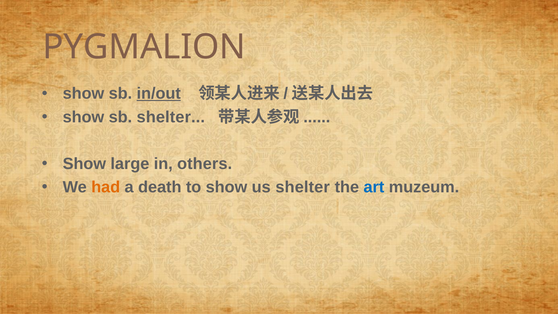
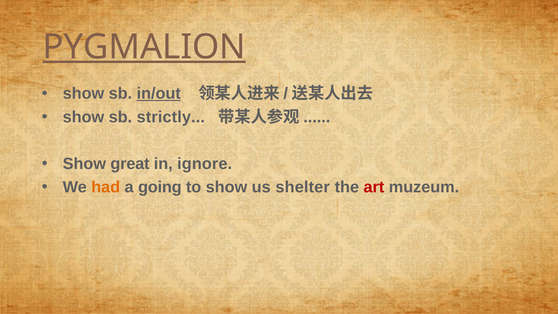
PYGMALION underline: none -> present (144, 47)
sb shelter: shelter -> strictly (171, 117)
large: large -> great (130, 164)
others: others -> ignore (205, 164)
death: death -> going (160, 187)
art colour: blue -> red (374, 187)
